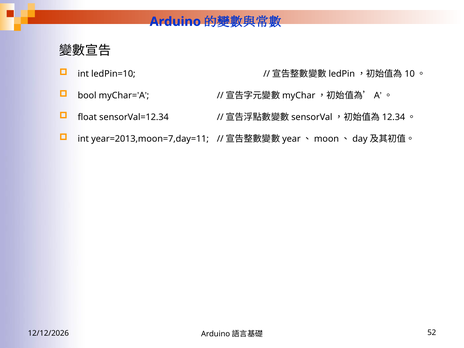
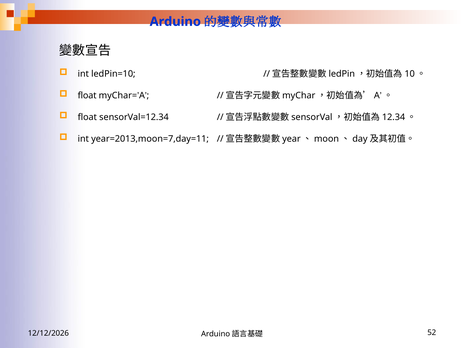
bool: bool -> float (87, 95)
